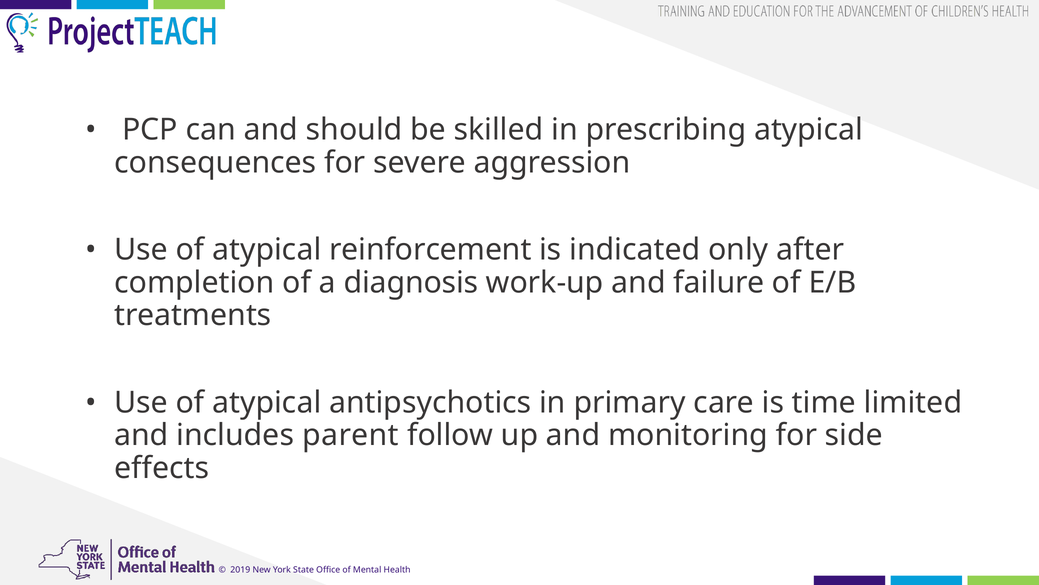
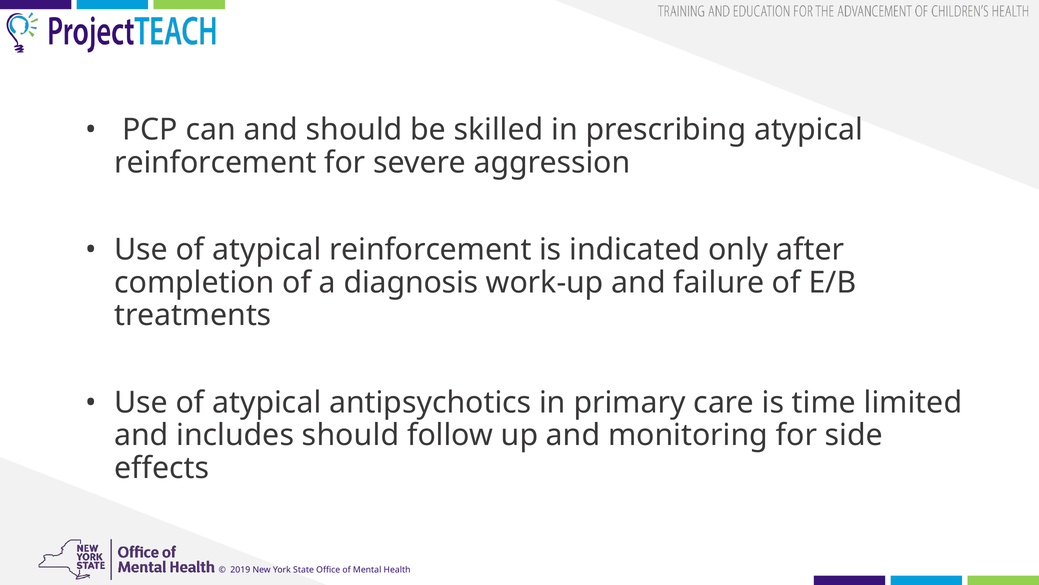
consequences: consequences -> reinforcement (215, 163)
includes parent: parent -> should (351, 435)
